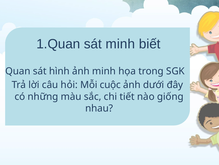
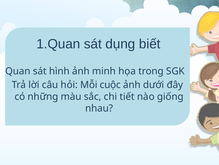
sát minh: minh -> dụng (120, 44)
